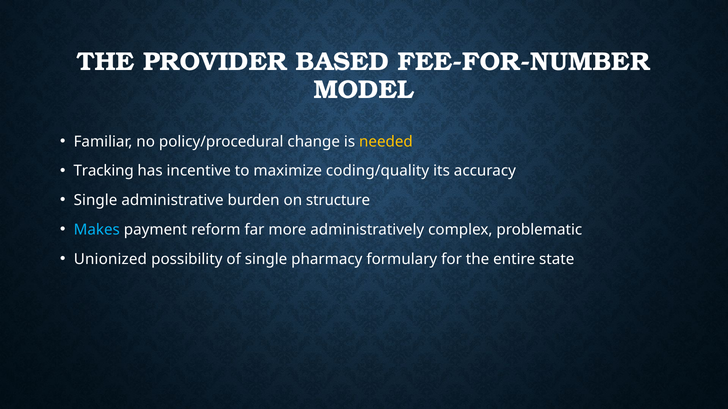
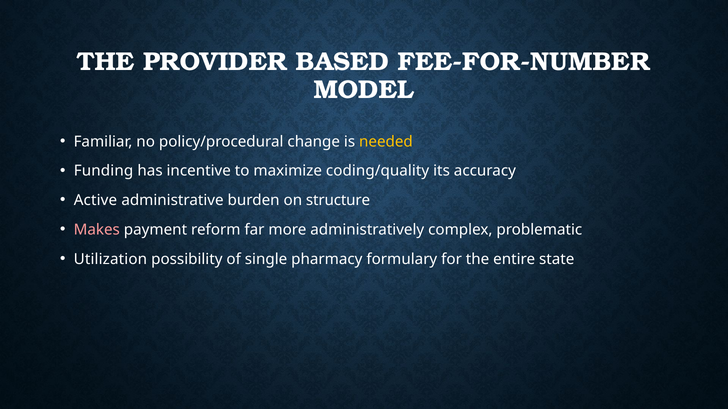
Tracking: Tracking -> Funding (104, 171)
Single: Single -> Active (95, 201)
Makes colour: light blue -> pink (97, 230)
Unionized: Unionized -> Utilization (110, 259)
